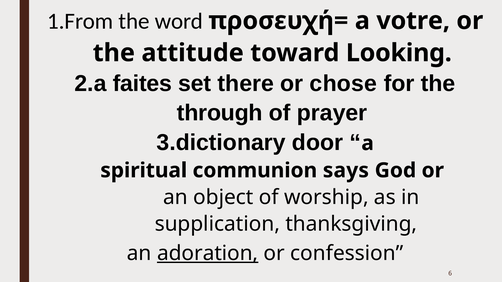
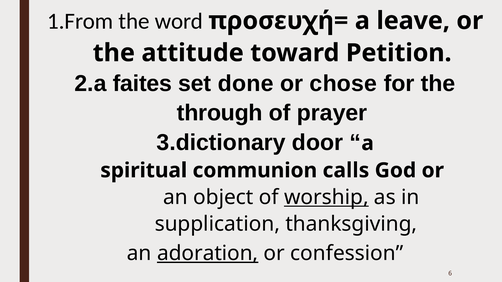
votre: votre -> leave (413, 21)
Looking: Looking -> Petition (399, 53)
there: there -> done (246, 84)
says: says -> calls (346, 171)
worship underline: none -> present (326, 197)
